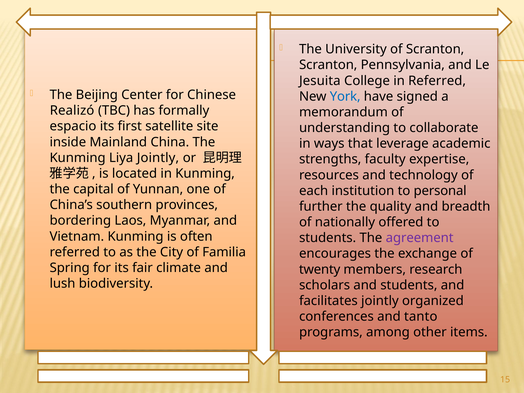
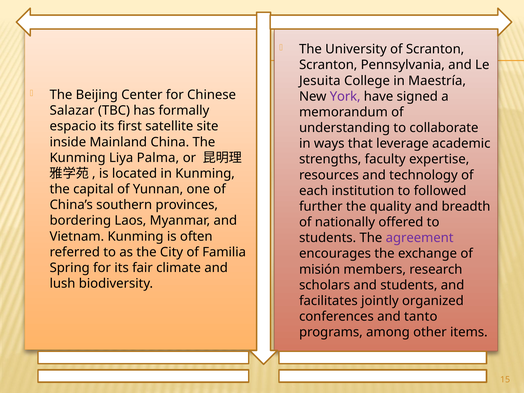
in Referred: Referred -> Maestría (437, 81)
York colour: blue -> purple (345, 96)
Realizó: Realizó -> Salazar (72, 111)
Liya Jointly: Jointly -> Palma (158, 158)
personal: personal -> followed (440, 191)
twenty: twenty -> misión (320, 269)
